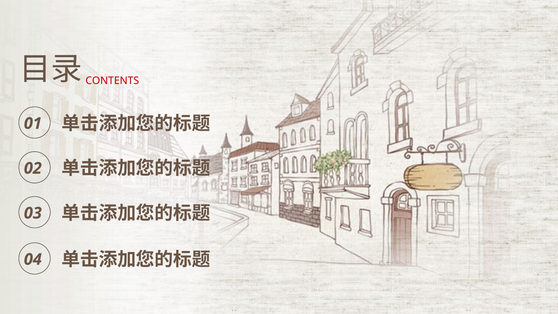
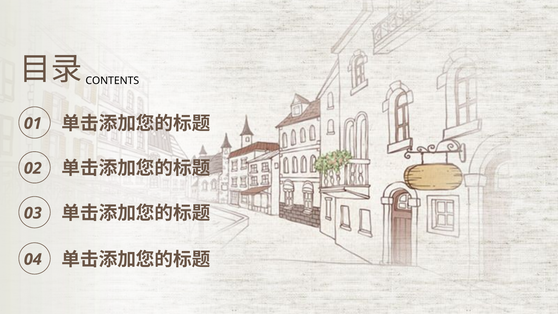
CONTENTS colour: red -> black (112, 81)
